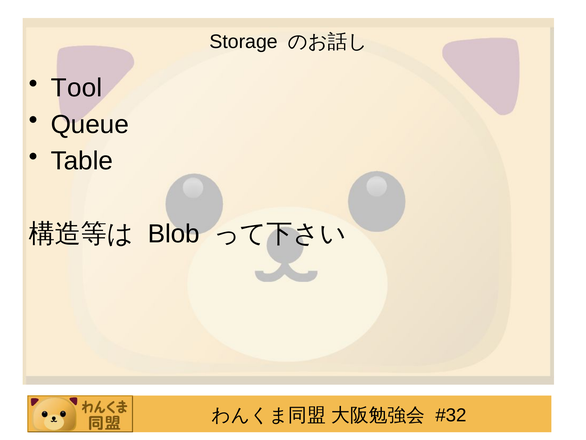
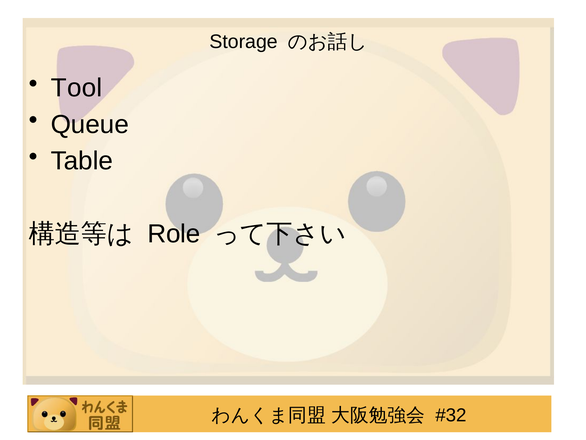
Blob: Blob -> Role (174, 234)
